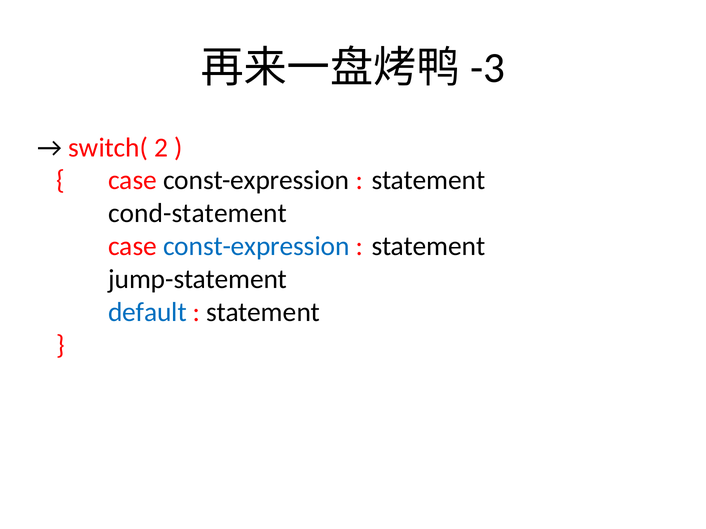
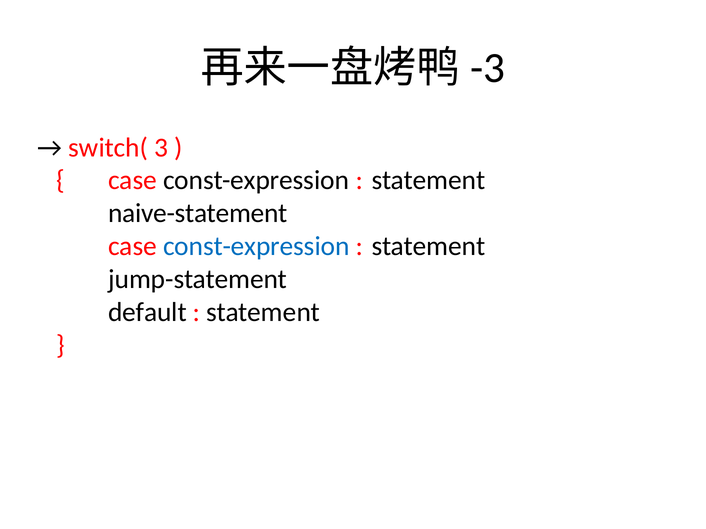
2: 2 -> 3 (161, 148)
cond-statement: cond-statement -> naive-statement (198, 214)
default colour: blue -> black (147, 312)
